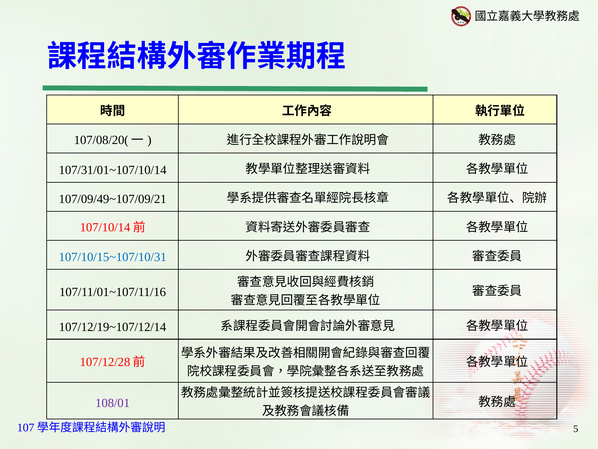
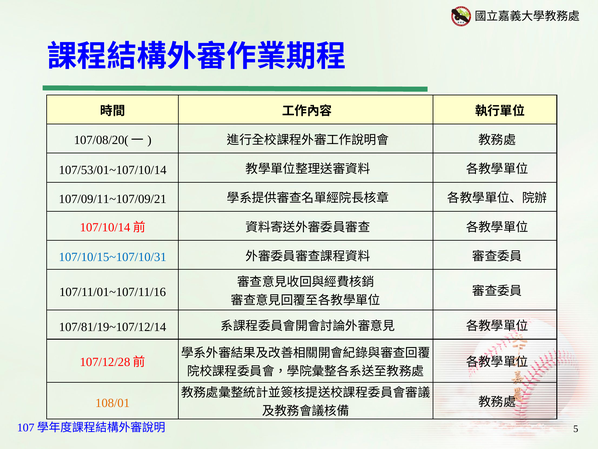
107/31/01~107/10/14: 107/31/01~107/10/14 -> 107/53/01~107/10/14 (113, 170)
107/09/49~107/09/21: 107/09/49~107/09/21 -> 107/09/11~107/09/21 (113, 199)
107/12/19~107/12/14: 107/12/19~107/12/14 -> 107/81/19~107/12/14 (113, 327)
108/01 colour: purple -> orange (113, 402)
